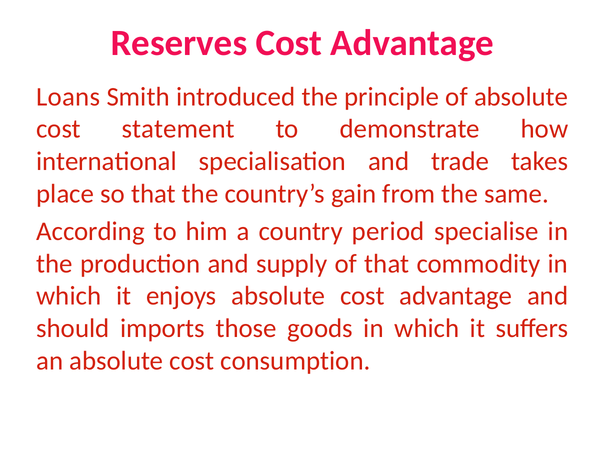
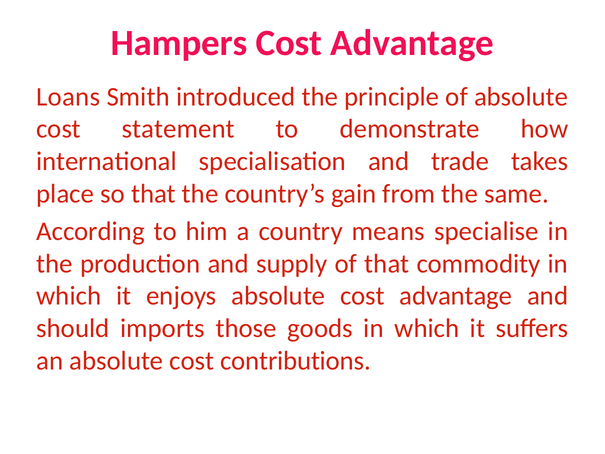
Reserves: Reserves -> Hampers (179, 43)
period: period -> means (388, 231)
consumption: consumption -> contributions (295, 360)
